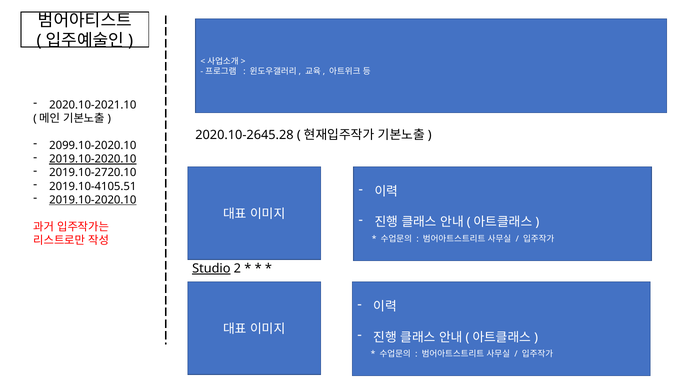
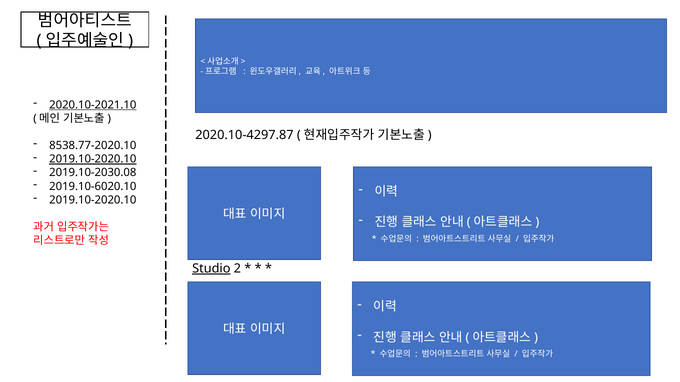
2020.10-2021.10 underline: none -> present (93, 105)
2020.10-2645.28: 2020.10-2645.28 -> 2020.10-4297.87 (244, 135)
2099.10-2020.10: 2099.10-2020.10 -> 8538.77-2020.10 (93, 146)
2019.10-2720.10: 2019.10-2720.10 -> 2019.10-2030.08 (93, 173)
2019.10-4105.51: 2019.10-4105.51 -> 2019.10-6020.10 (93, 187)
2019.10-2020.10 underline: present -> none (93, 200)
